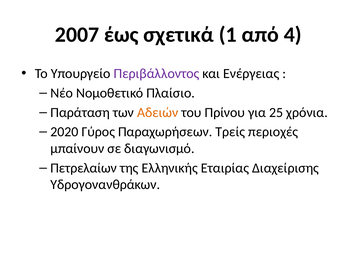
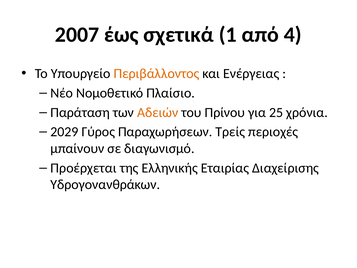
Περιβάλλοντος colour: purple -> orange (157, 74)
2020: 2020 -> 2029 (64, 132)
Πετρελαίων: Πετρελαίων -> Προέρχεται (84, 168)
